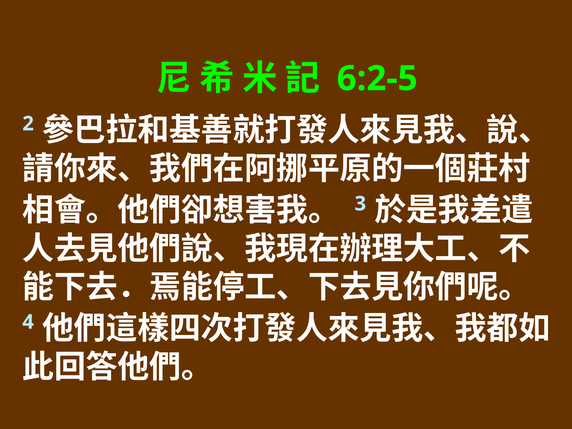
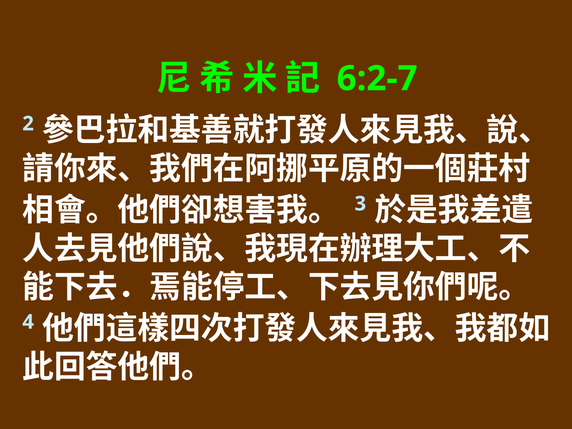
6:2-5: 6:2-5 -> 6:2-7 (377, 79)
